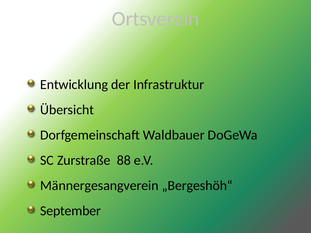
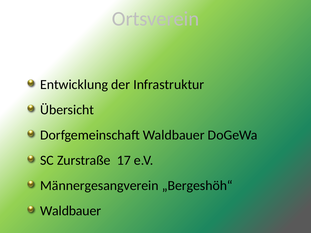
88: 88 -> 17 (124, 160)
September: September -> Waldbauer (71, 211)
